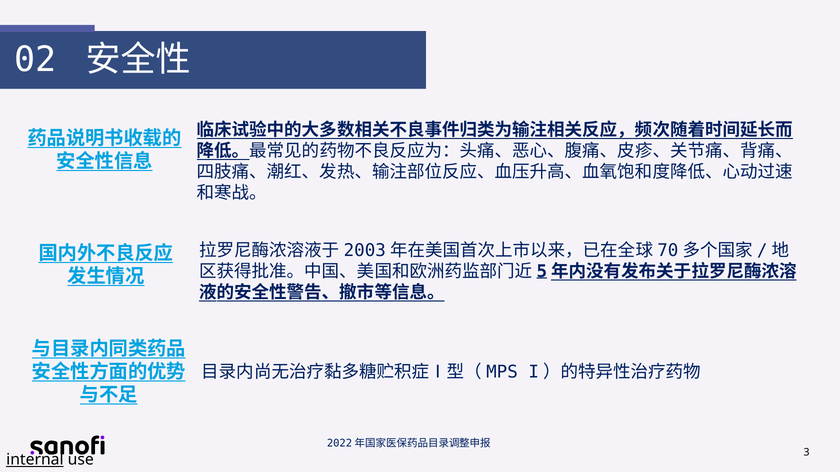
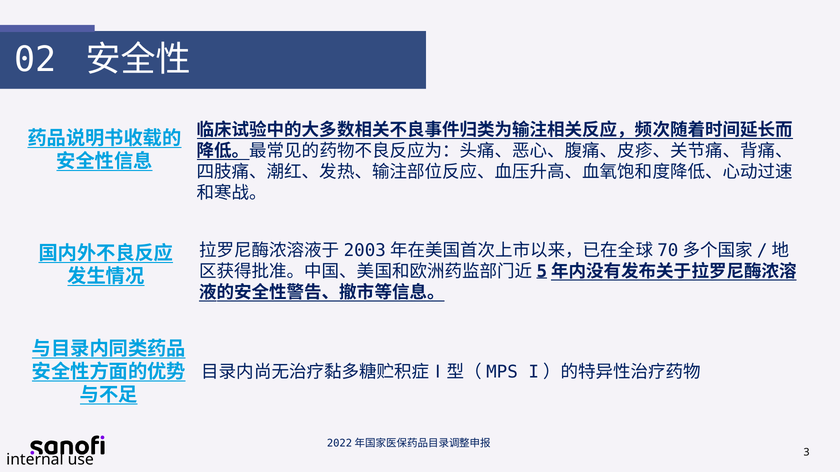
internal underline: present -> none (35, 460)
